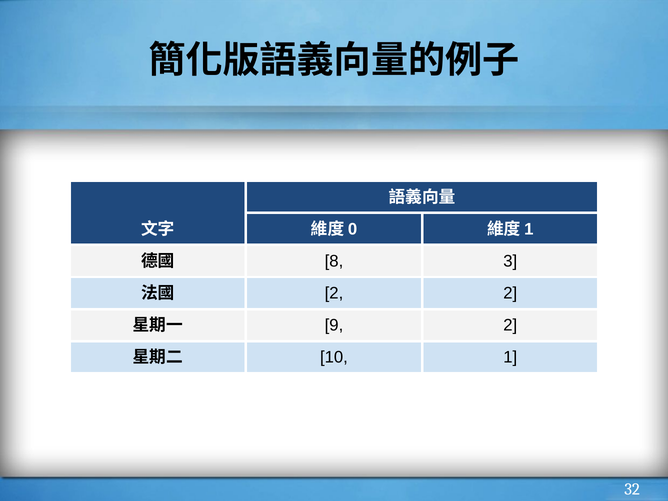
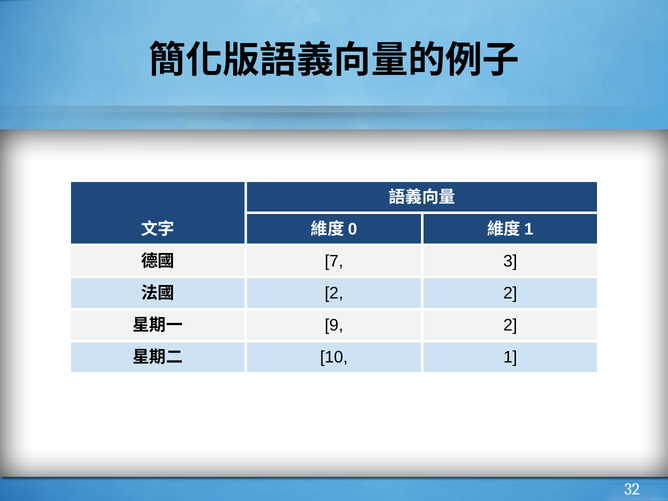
8: 8 -> 7 (334, 261)
